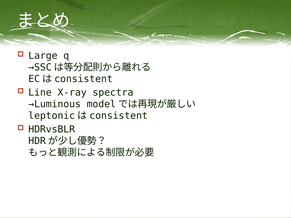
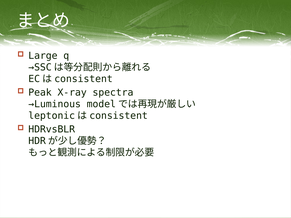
Line: Line -> Peak (40, 93)
